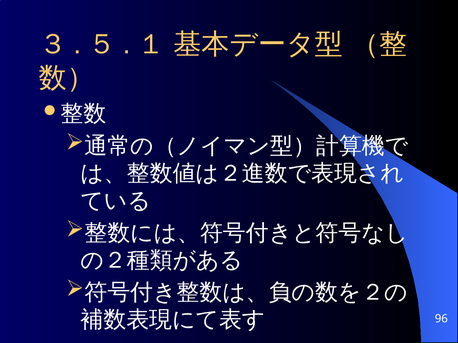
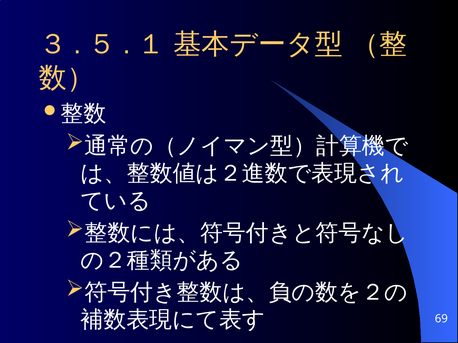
96: 96 -> 69 (441, 319)
